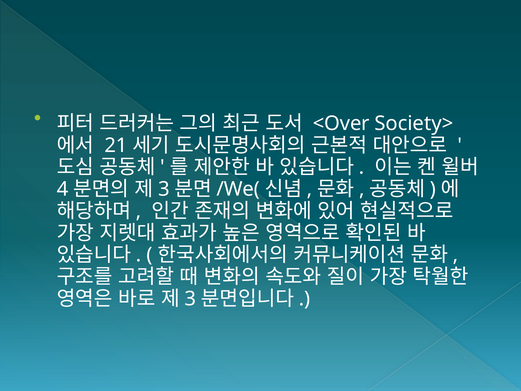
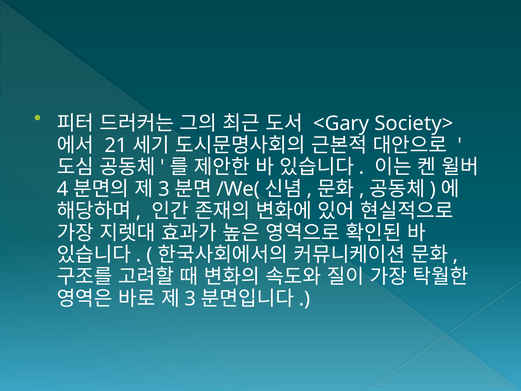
<Over: <Over -> <Gary (341, 123)
